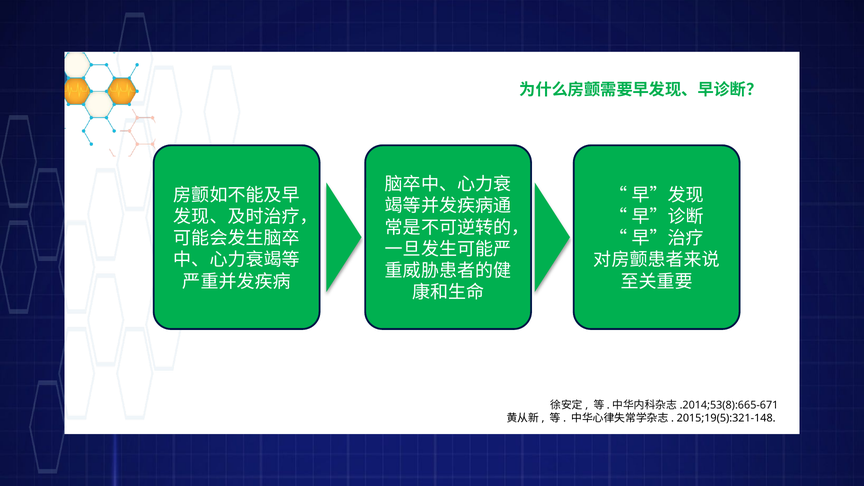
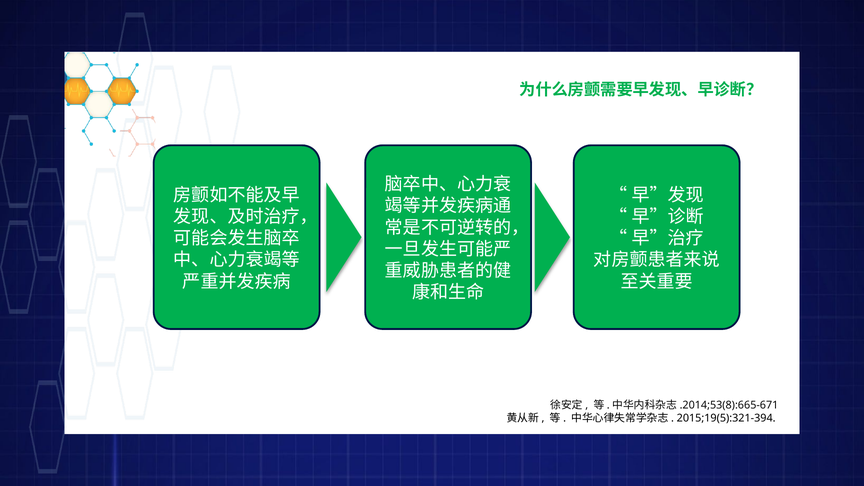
2015;19(5):321-148: 2015;19(5):321-148 -> 2015;19(5):321-394 (726, 418)
